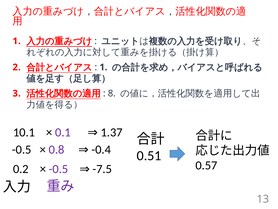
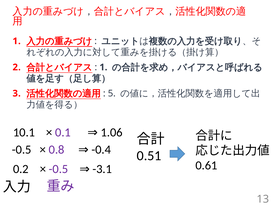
8: 8 -> 5 (112, 93)
1.37: 1.37 -> 1.06 (112, 132)
0.57: 0.57 -> 0.61 (206, 165)
-7.5: -7.5 -> -3.1 (102, 169)
